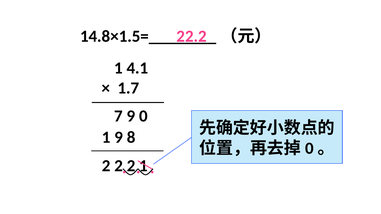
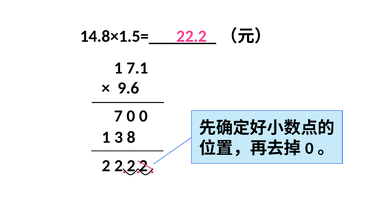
4.1: 4.1 -> 7.1 (137, 68)
1.7: 1.7 -> 9.6 (128, 88)
7 9: 9 -> 0 (131, 116)
1 9: 9 -> 3 (119, 138)
2 2 2 1: 1 -> 2 (143, 166)
